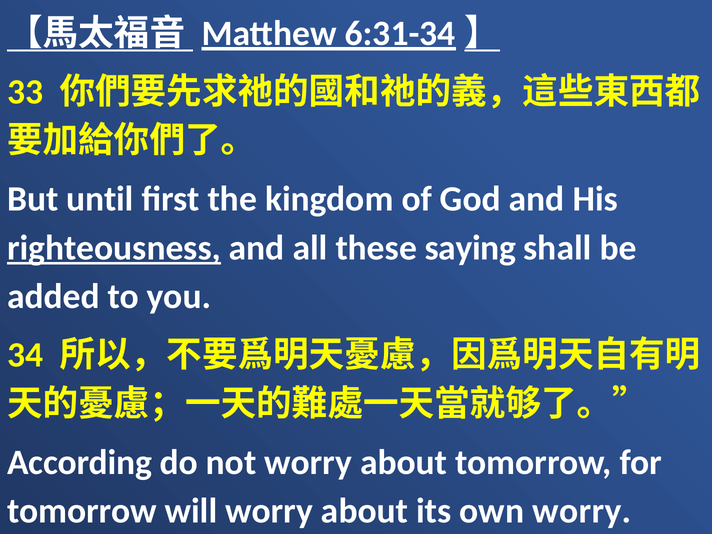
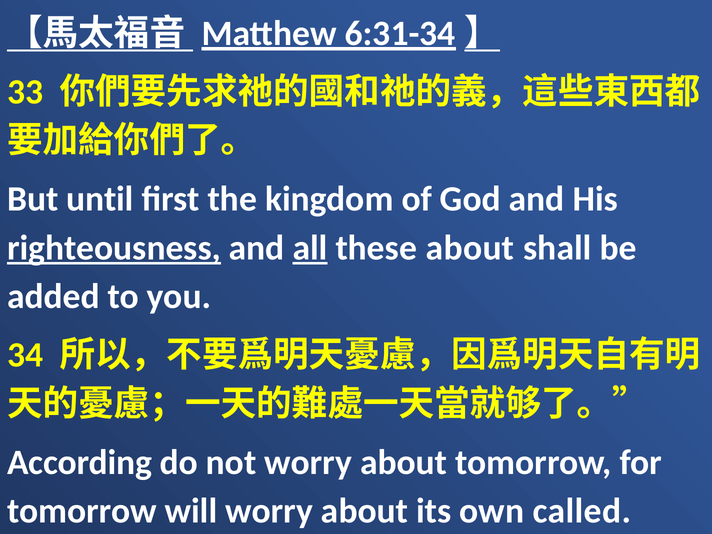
all underline: none -> present (310, 248)
these saying: saying -> about (470, 248)
own worry: worry -> called (582, 511)
